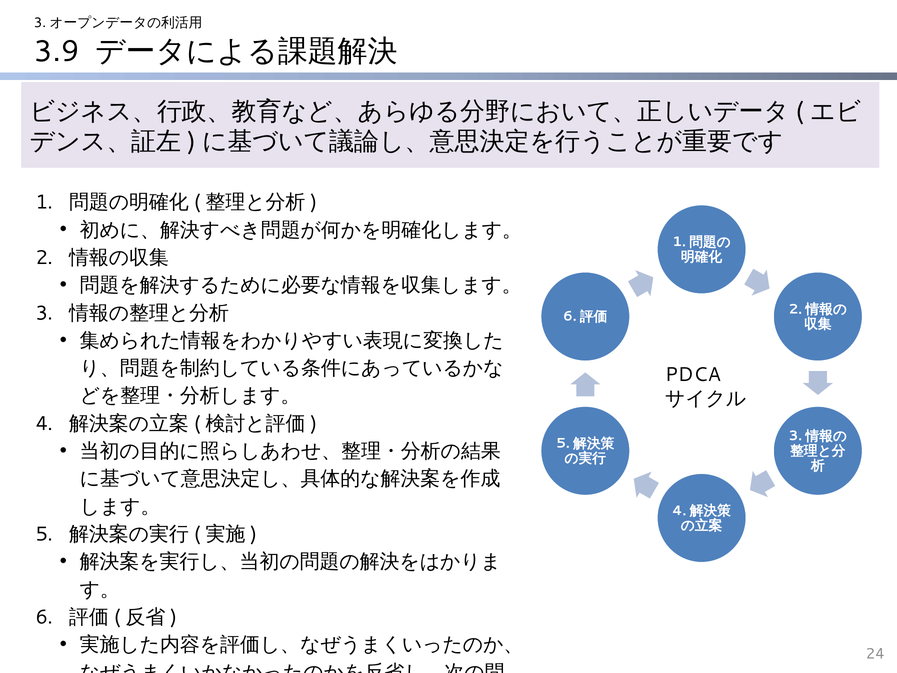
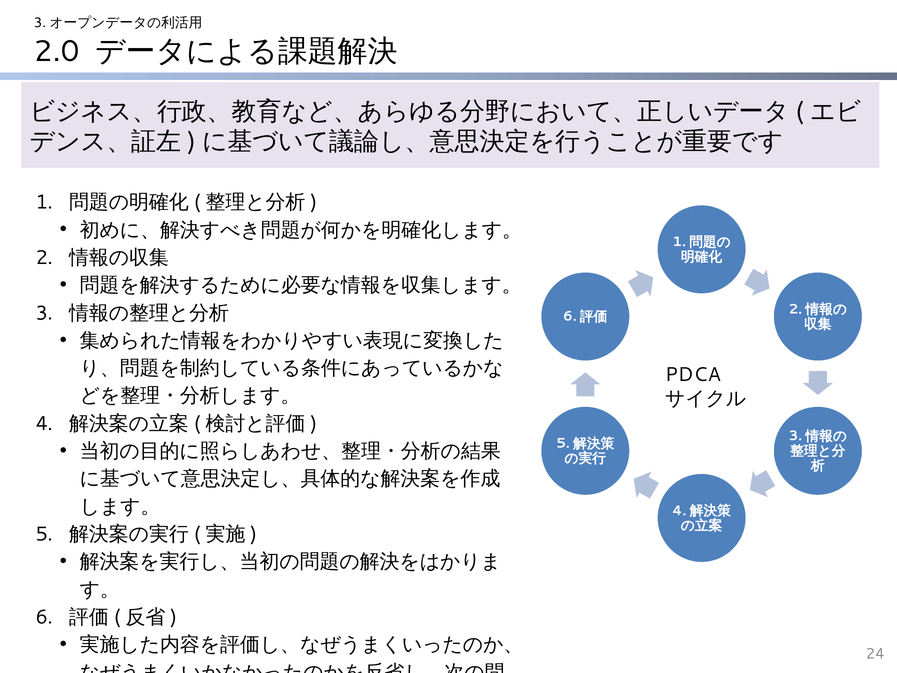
3.9: 3.9 -> 2.0 (57, 51)
